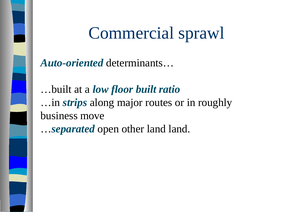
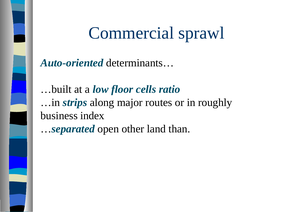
built: built -> cells (146, 89)
move: move -> index (92, 116)
land land: land -> than (179, 129)
